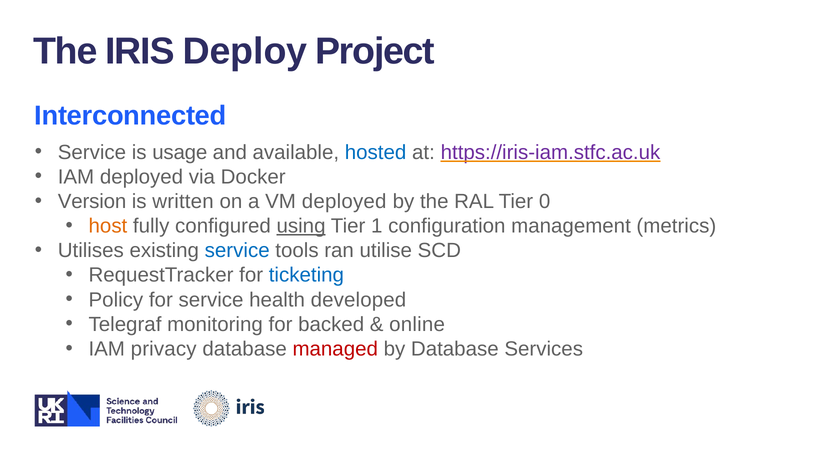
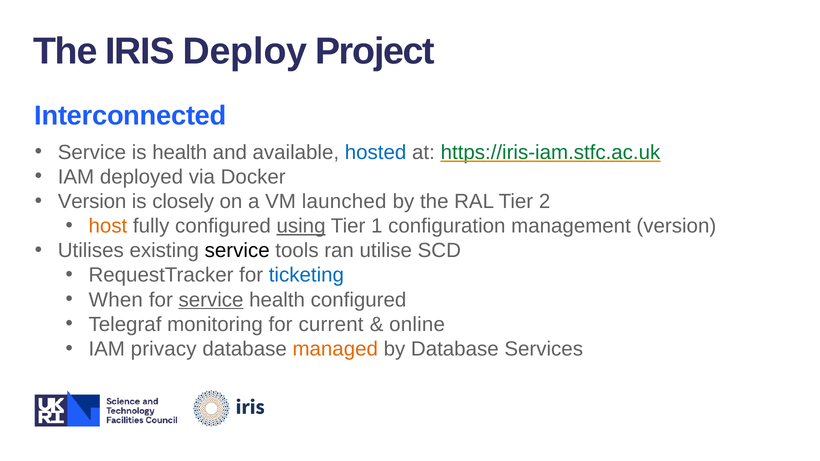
is usage: usage -> health (180, 152)
https://iris-iam.stfc.ac.uk colour: purple -> green (551, 152)
written: written -> closely (183, 202)
VM deployed: deployed -> launched (344, 202)
0: 0 -> 2 (545, 202)
management metrics: metrics -> version (676, 226)
service colour: blue -> black (237, 251)
Policy: Policy -> When (116, 300)
service underline: none -> present (211, 300)
health developed: developed -> configured (359, 300)
backed: backed -> current (331, 325)
managed colour: red -> orange (335, 349)
